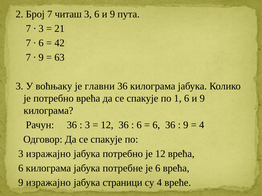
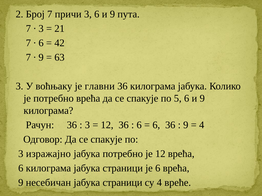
читаш: читаш -> причи (68, 14)
1: 1 -> 5 (178, 99)
килограма јабука потребне: потребне -> страници (123, 169)
9 изражајно: изражајно -> несебичан (48, 183)
